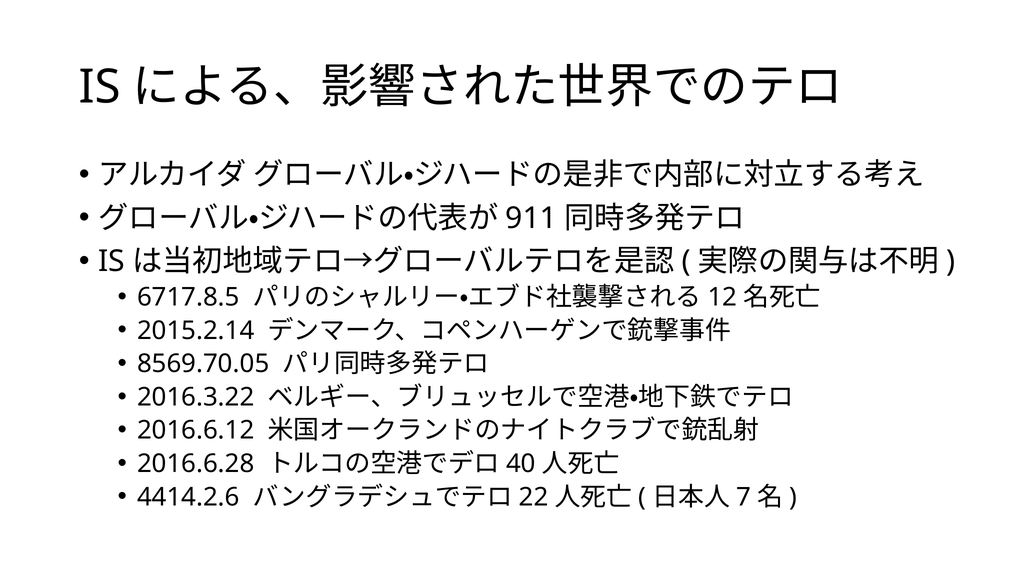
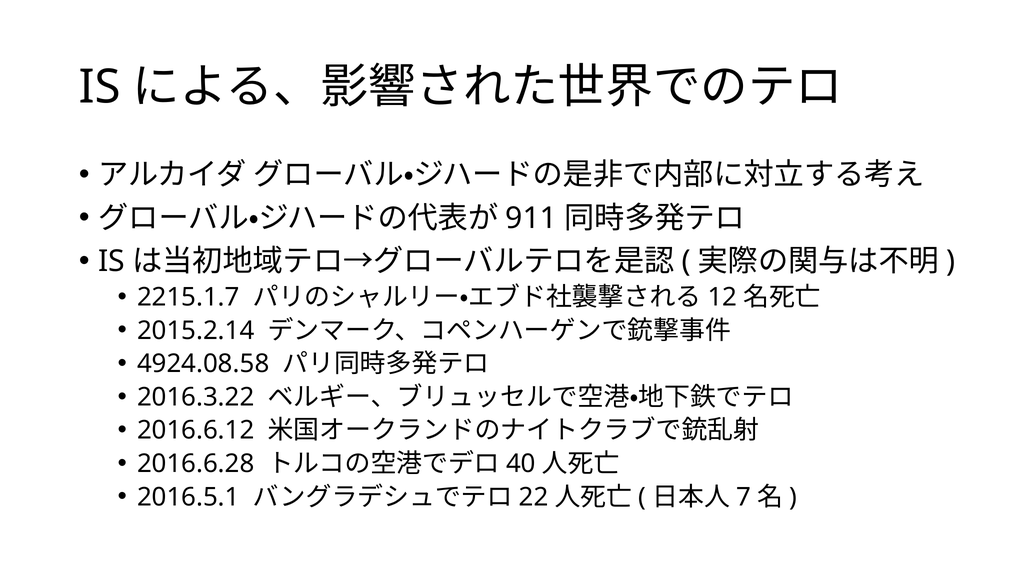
6717.8.5: 6717.8.5 -> 2215.1.7 (188, 297)
8569.70.05: 8569.70.05 -> 4924.08.58 (203, 364)
4414.2.6: 4414.2.6 -> 2016.5.1 (188, 497)
